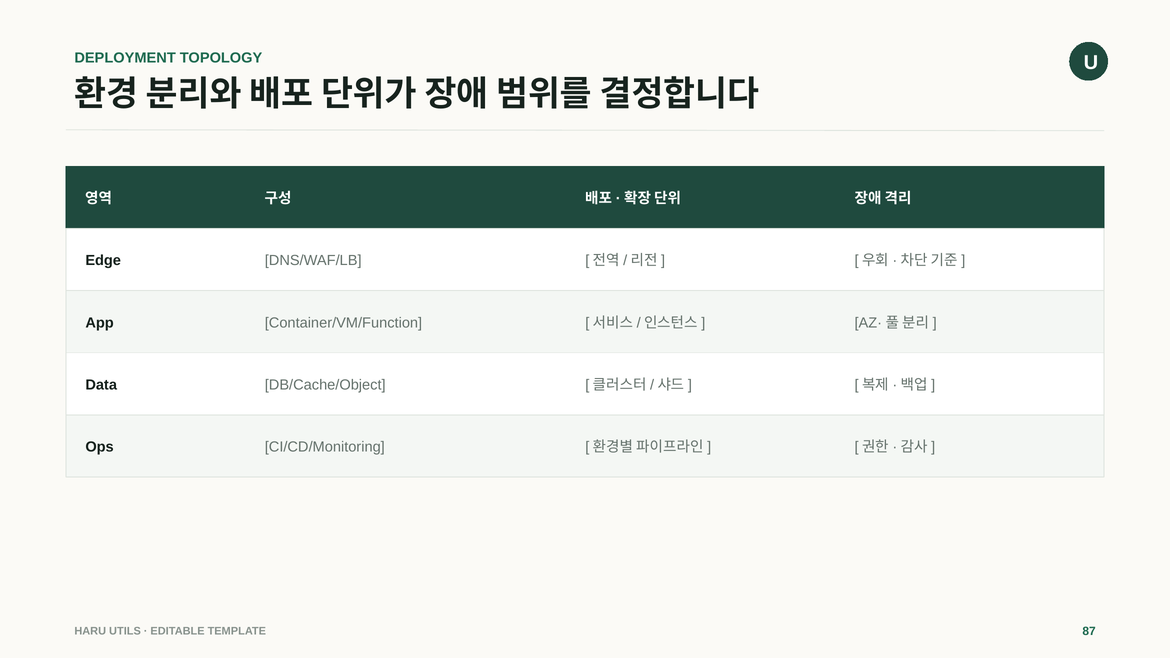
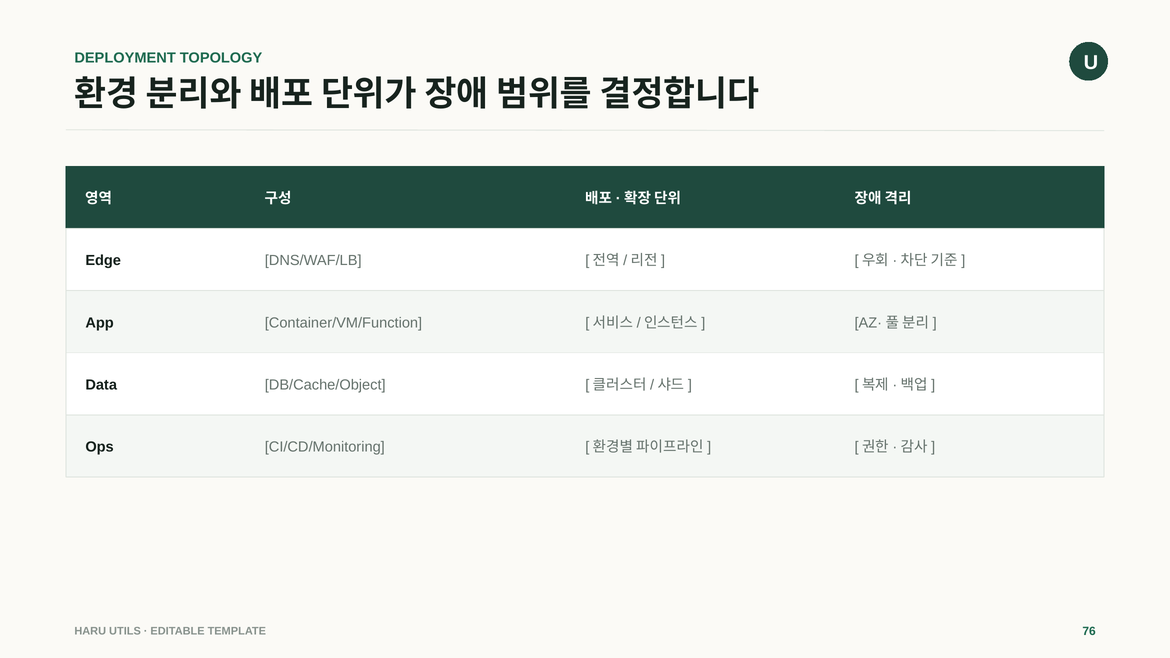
87: 87 -> 76 (1089, 631)
